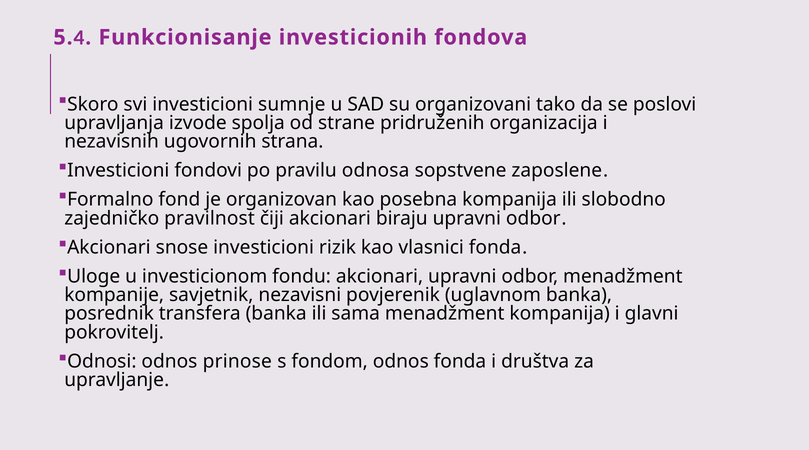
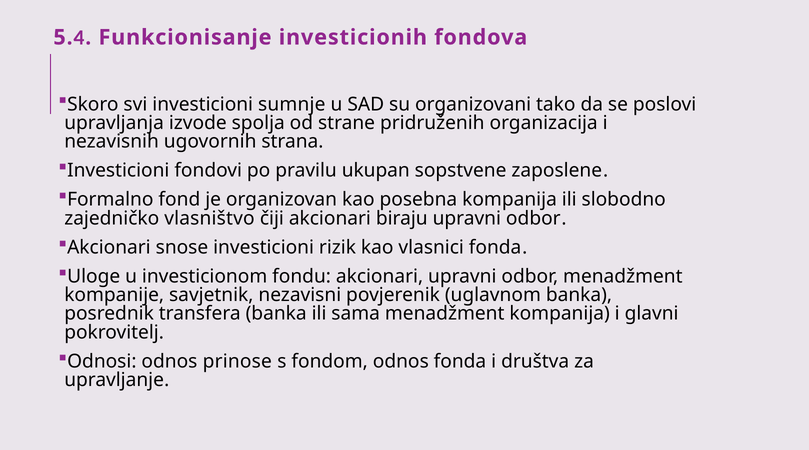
odnosa: odnosa -> ukupan (376, 170)
pravilnost: pravilnost -> vlasništvo (209, 218)
